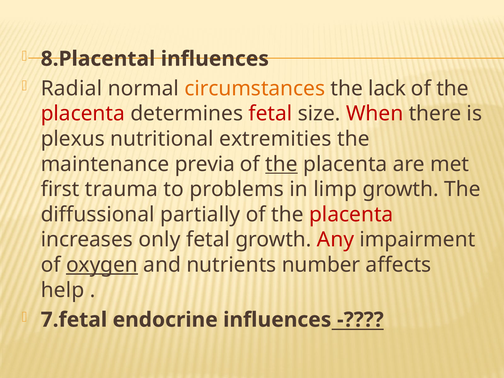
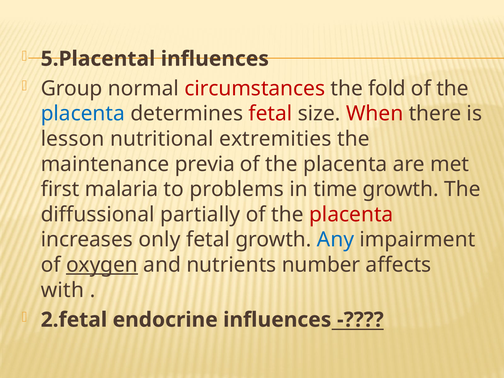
8.Placental: 8.Placental -> 5.Placental (98, 59)
Radial: Radial -> Group (72, 89)
circumstances colour: orange -> red (255, 89)
lack: lack -> fold (387, 89)
placenta colour: red -> blue (83, 114)
plexus: plexus -> lesson (73, 139)
the underline: present -> none (281, 164)
trauma: trauma -> malaria (122, 189)
limp: limp -> time (335, 189)
Any colour: red -> blue (336, 240)
help: help -> with (62, 290)
7.fetal: 7.fetal -> 2.fetal (74, 320)
